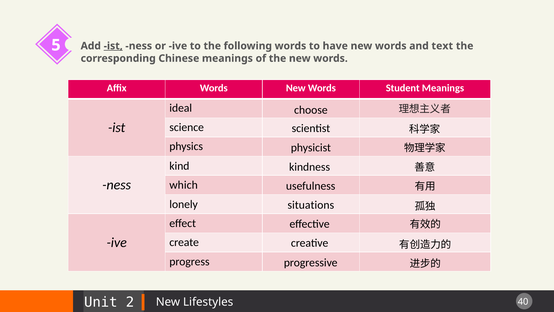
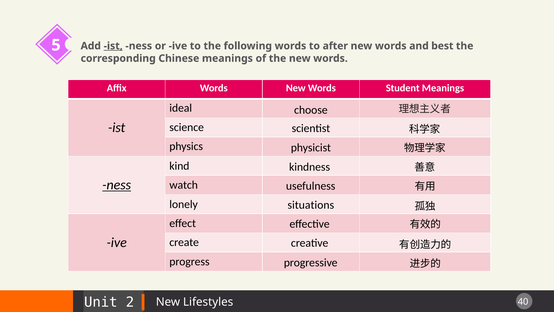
have: have -> after (335, 46)
text: text -> best (442, 46)
ness underline: none -> present (117, 185)
which: which -> watch (184, 185)
